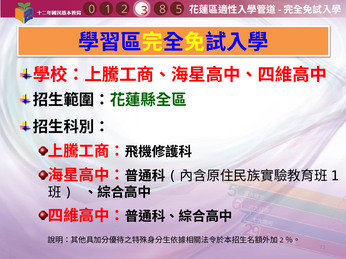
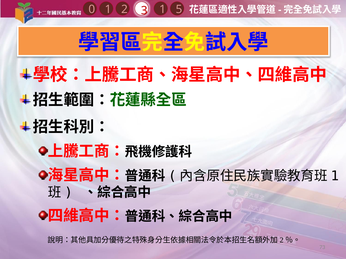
1 8: 8 -> 1 (163, 9)
